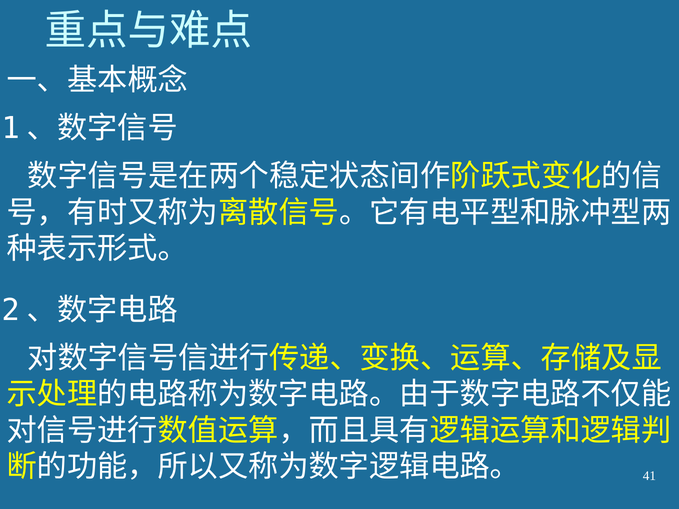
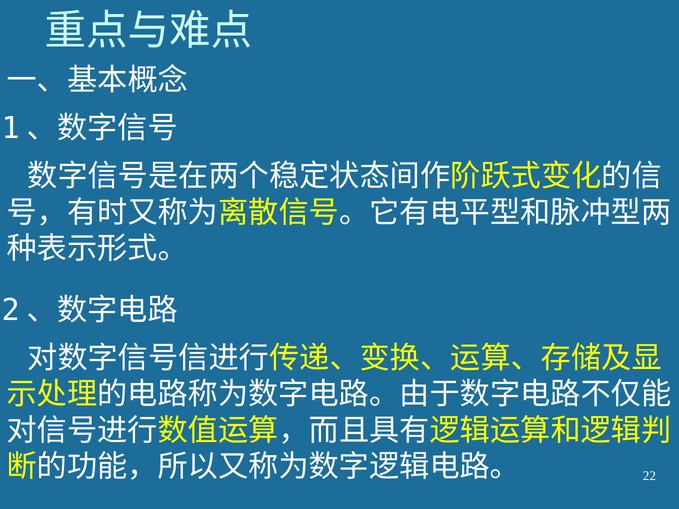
41: 41 -> 22 (649, 476)
